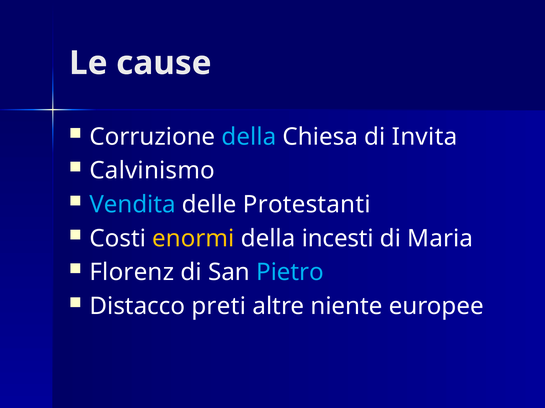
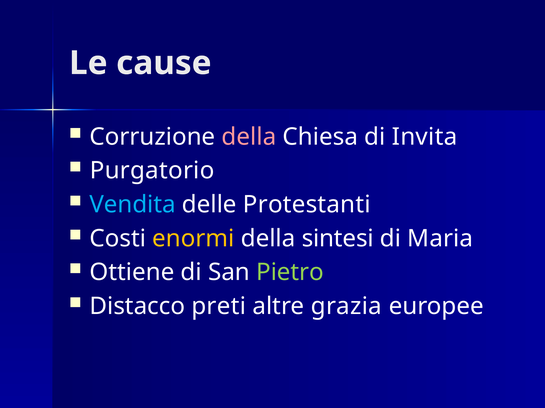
della colour: light blue -> pink (249, 137)
Calvinismo: Calvinismo -> Purgatorio (152, 171)
incesti: incesti -> sintesi (338, 239)
Florenz: Florenz -> Ottiene (132, 273)
Pietro colour: light blue -> light green (290, 273)
niente: niente -> grazia (346, 307)
